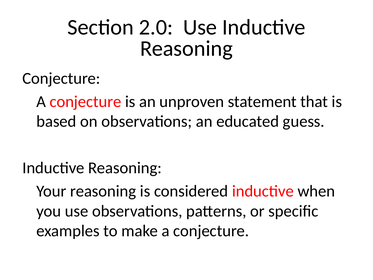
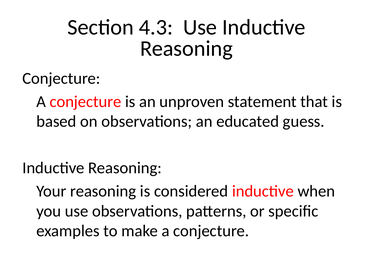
2.0: 2.0 -> 4.3 (156, 27)
